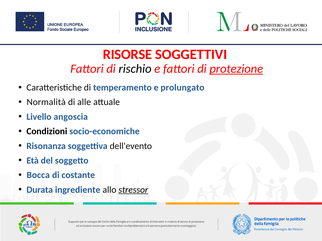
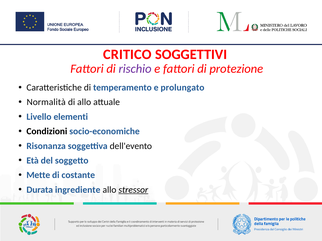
RISORSE: RISORSE -> CRITICO (127, 54)
rischio colour: black -> purple (135, 69)
protezione underline: present -> none (236, 69)
di alle: alle -> allo (84, 102)
angoscia: angoscia -> elementi (71, 117)
Bocca: Bocca -> Mette (38, 175)
